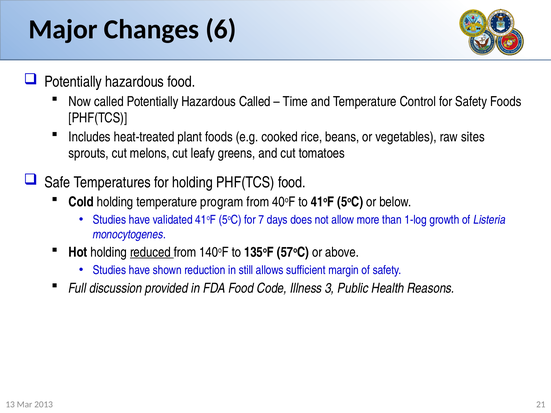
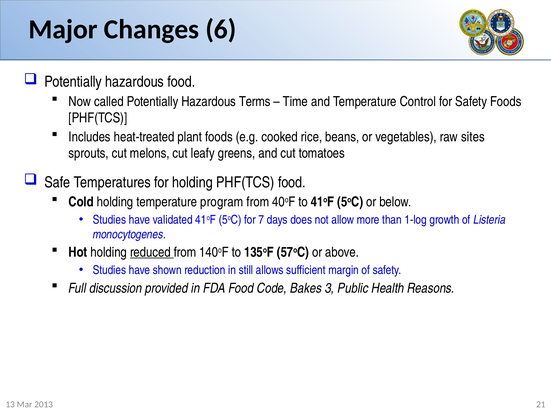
Hazardous Called: Called -> Terms (255, 102)
Illness: Illness -> Bakes (306, 288)
